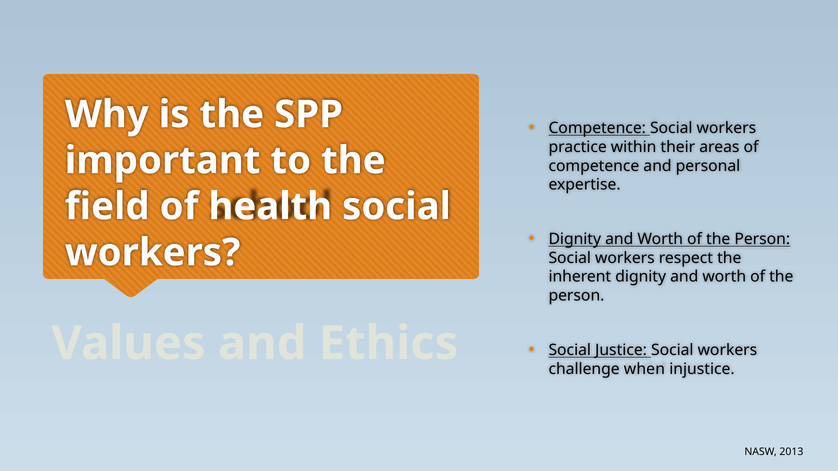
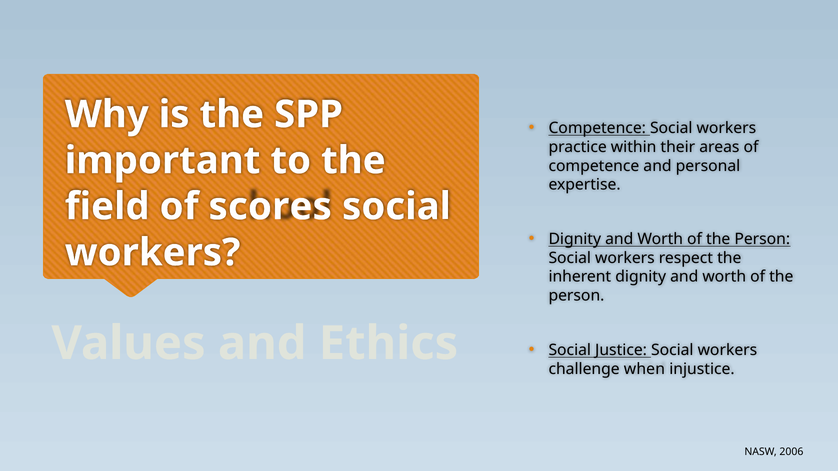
health: health -> scores (270, 207)
2013: 2013 -> 2006 (791, 452)
